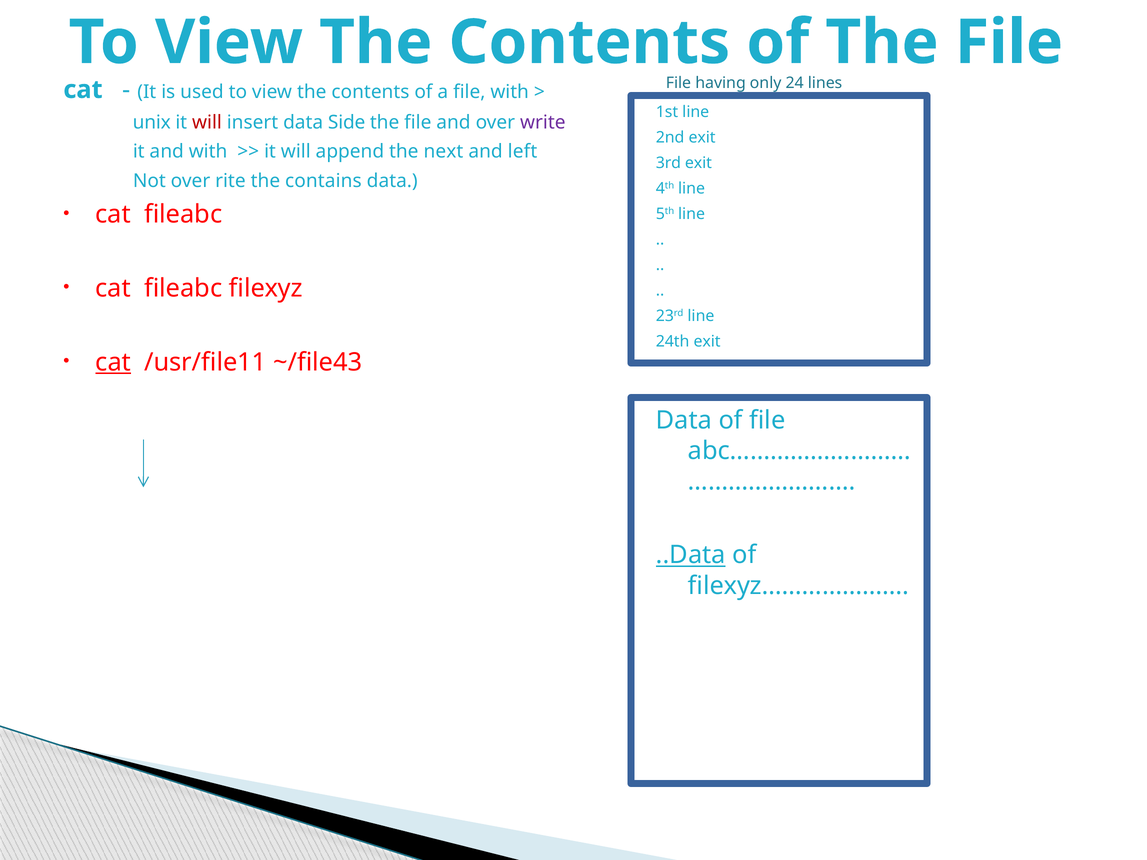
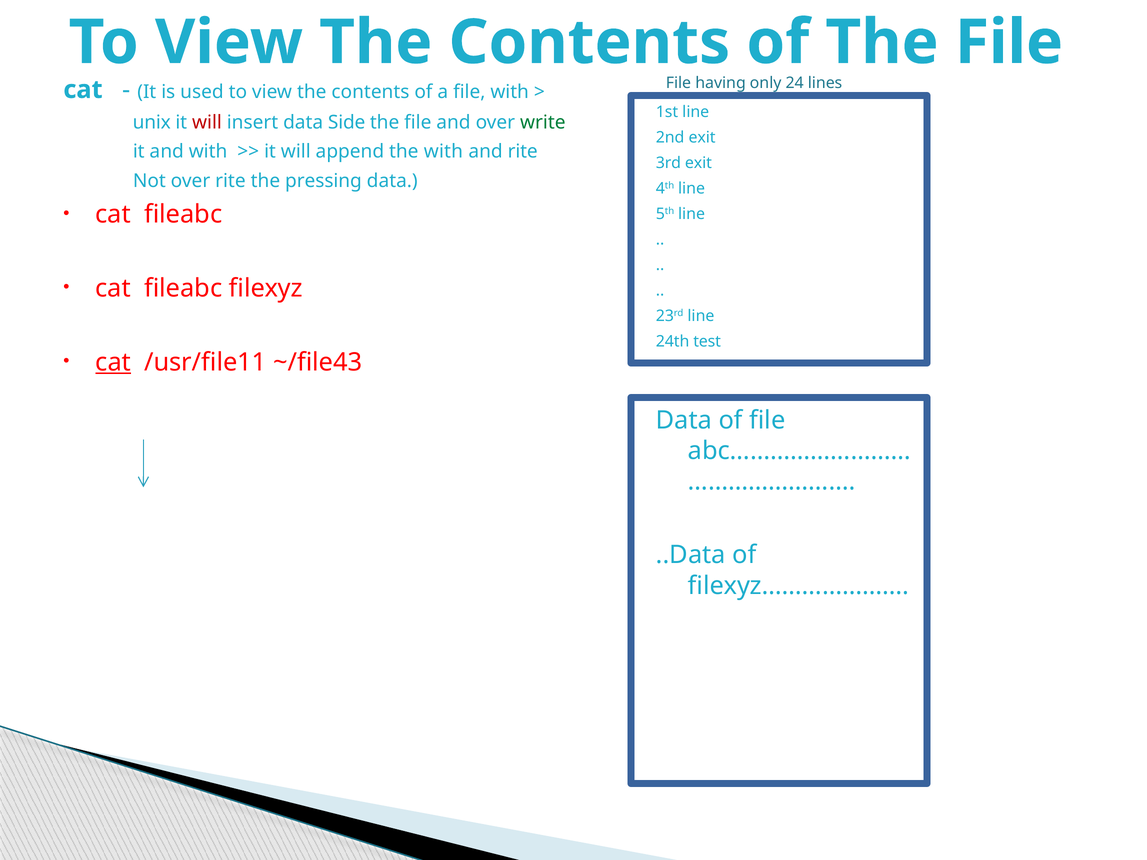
write colour: purple -> green (543, 122)
the next: next -> with (443, 152)
and left: left -> rite (523, 152)
contains: contains -> pressing (323, 181)
24th exit: exit -> test (707, 342)
..Data underline: present -> none (691, 555)
